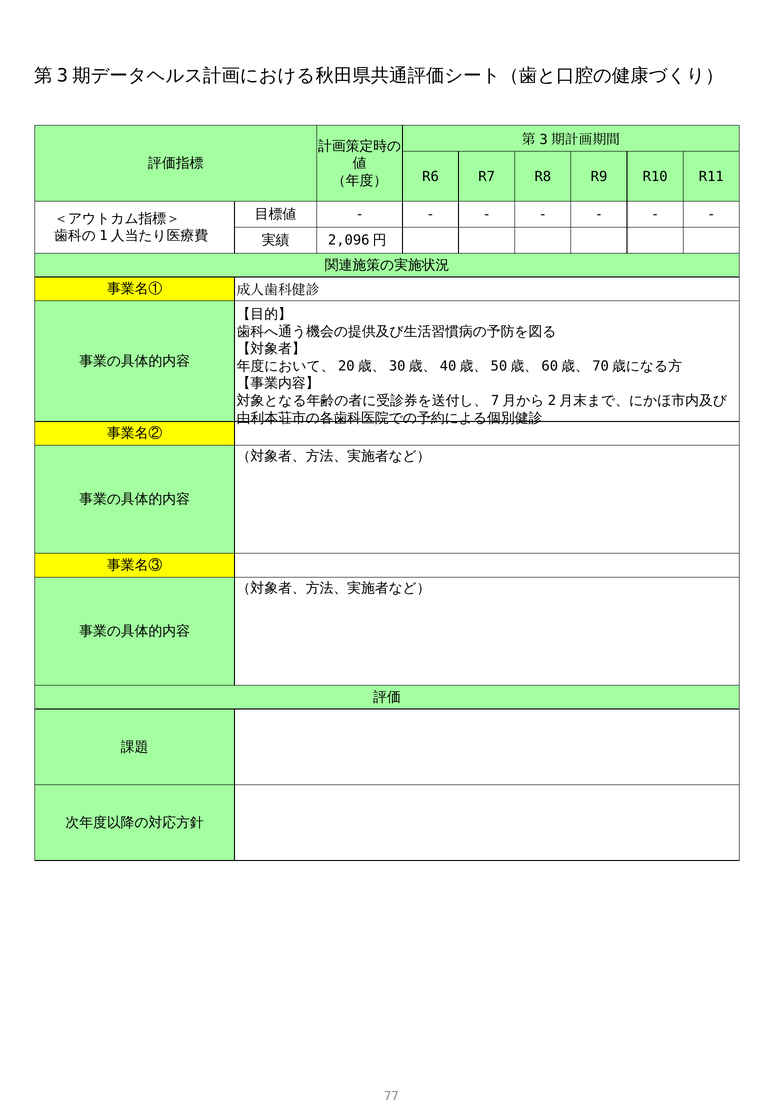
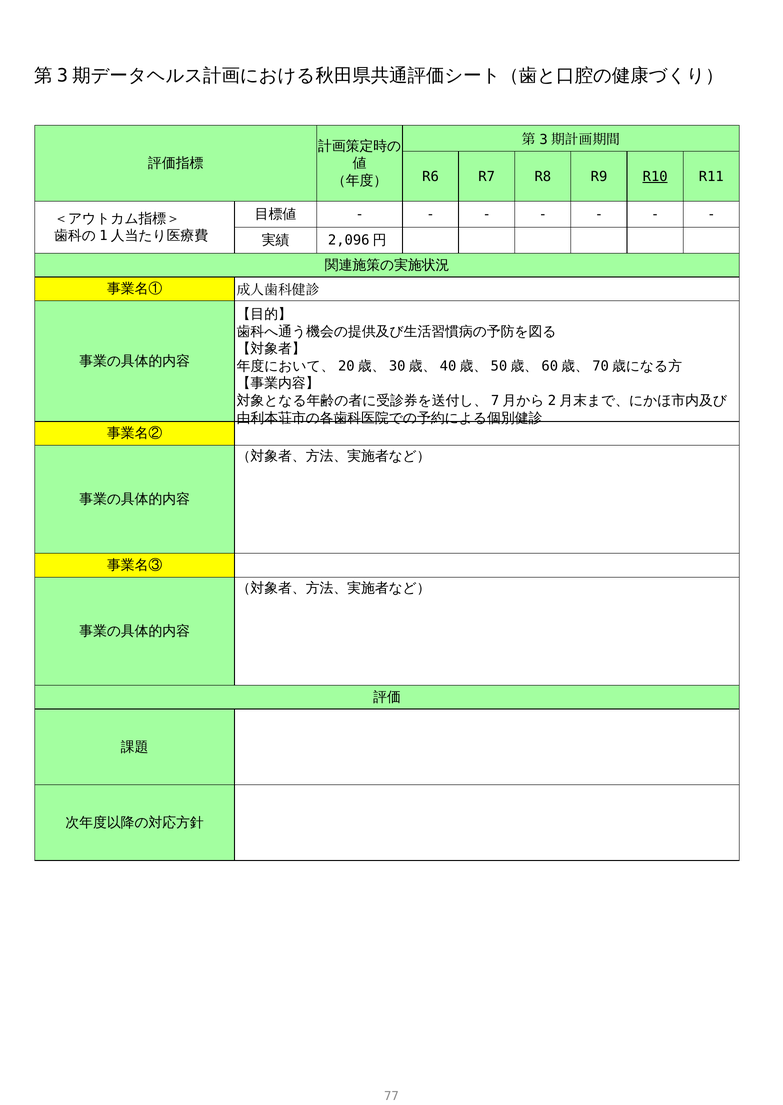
R10 underline: none -> present (655, 176)
